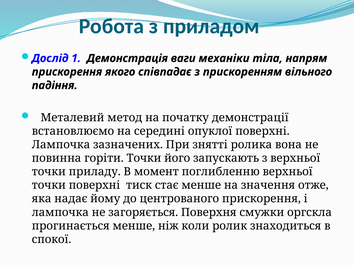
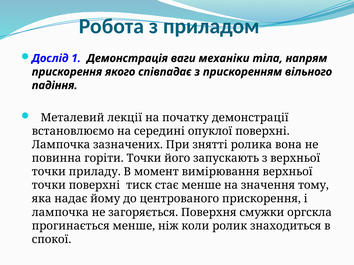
метод: метод -> лекції (125, 118)
поглибленню: поглибленню -> вимірювання (221, 172)
отже: отже -> тому (313, 186)
